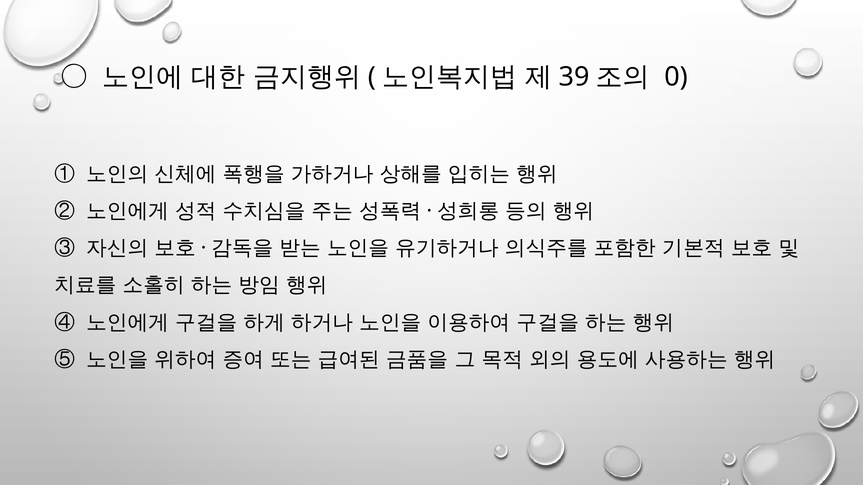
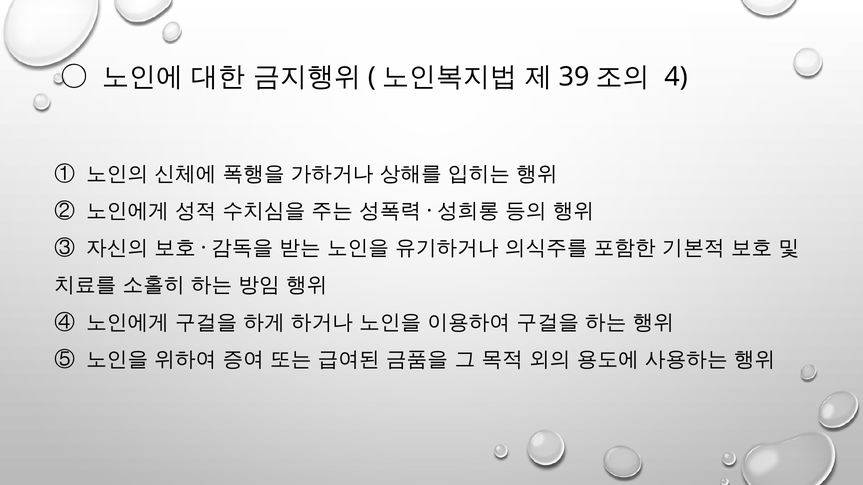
0: 0 -> 4 (676, 77)
